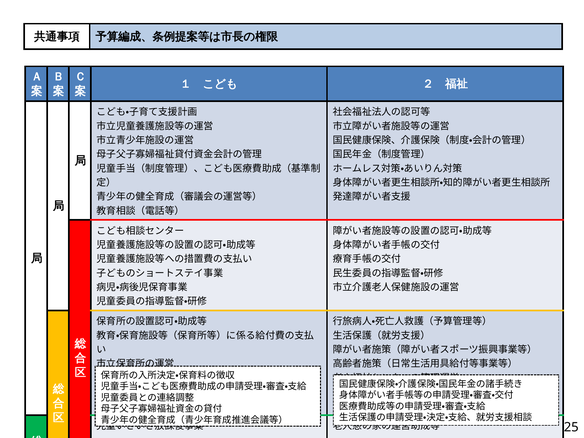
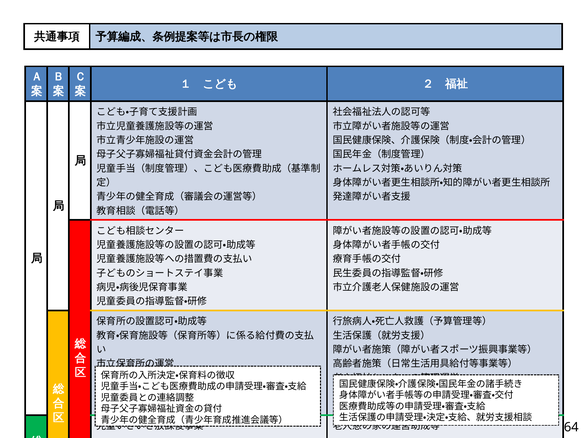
25: 25 -> 64 (571, 427)
